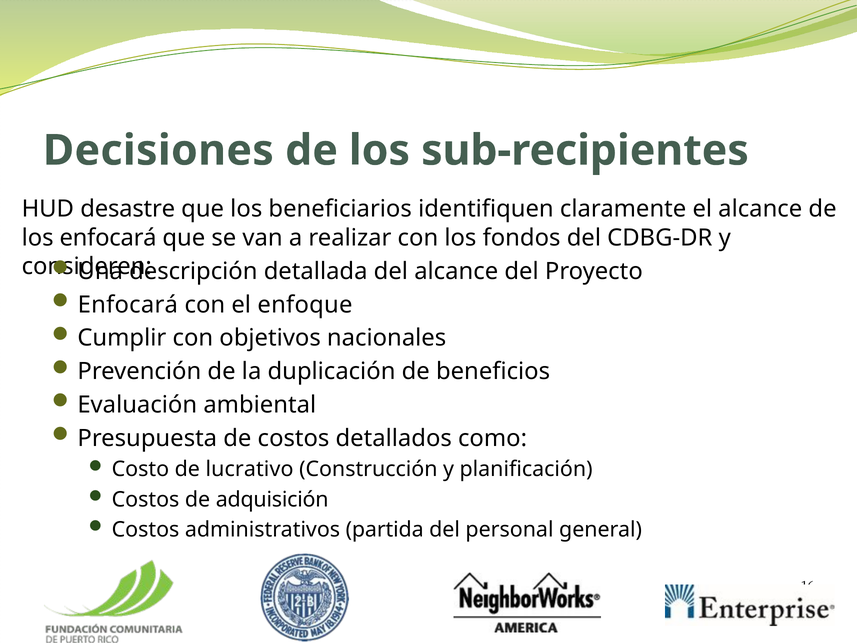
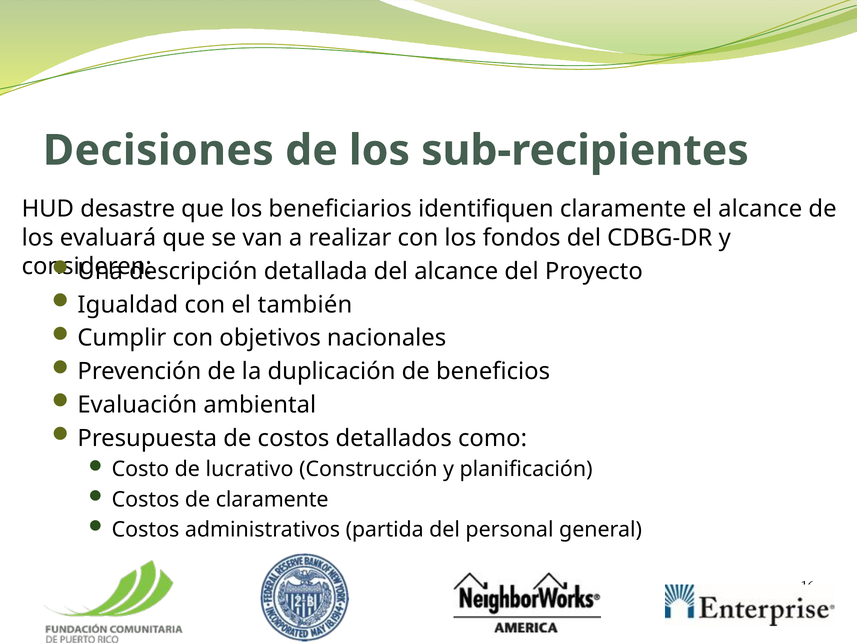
los enfocará: enfocará -> evaluará (108, 238)
Enfocará: Enfocará -> Igualdad (128, 305)
enfoque: enfoque -> también (305, 305)
de adquisición: adquisición -> claramente (272, 499)
